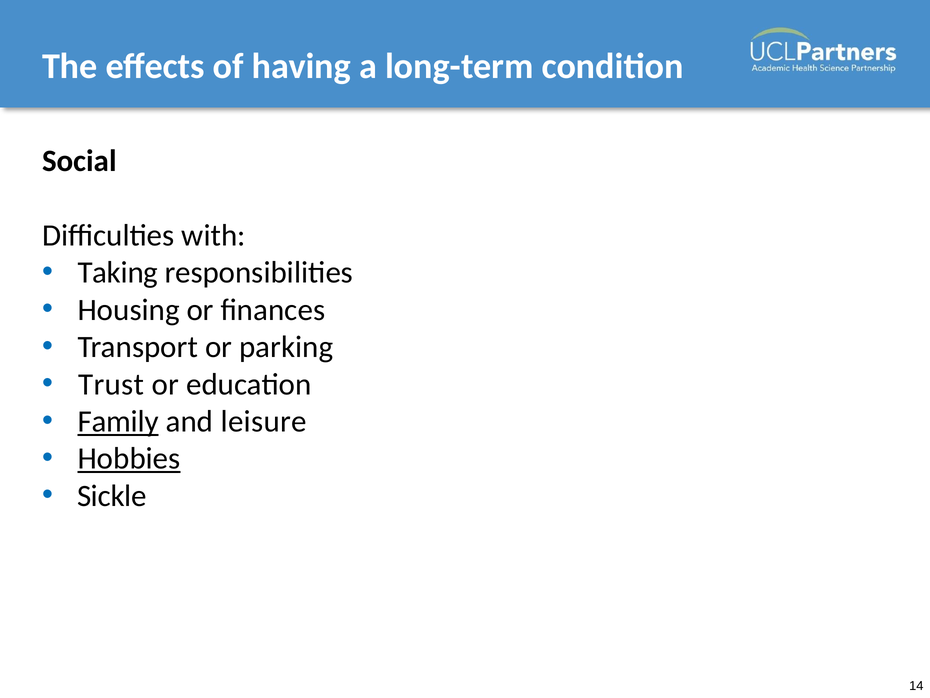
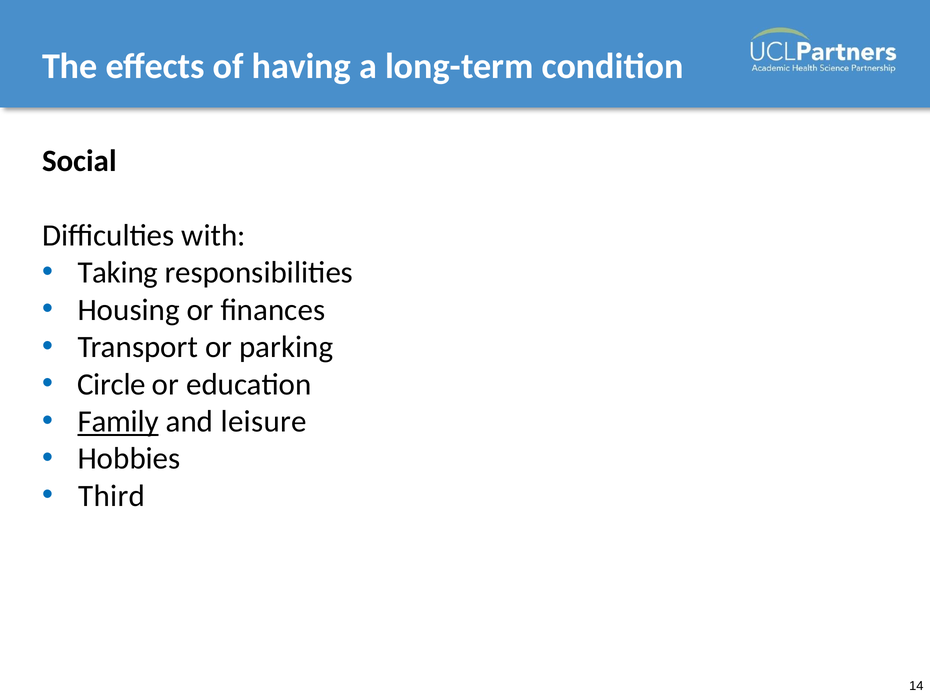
Trust: Trust -> Circle (111, 384)
Hobbies underline: present -> none (129, 458)
Sickle: Sickle -> Third (111, 496)
